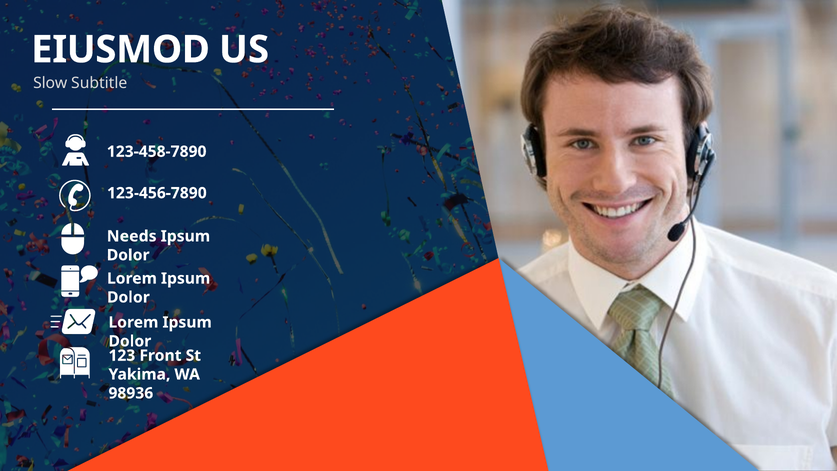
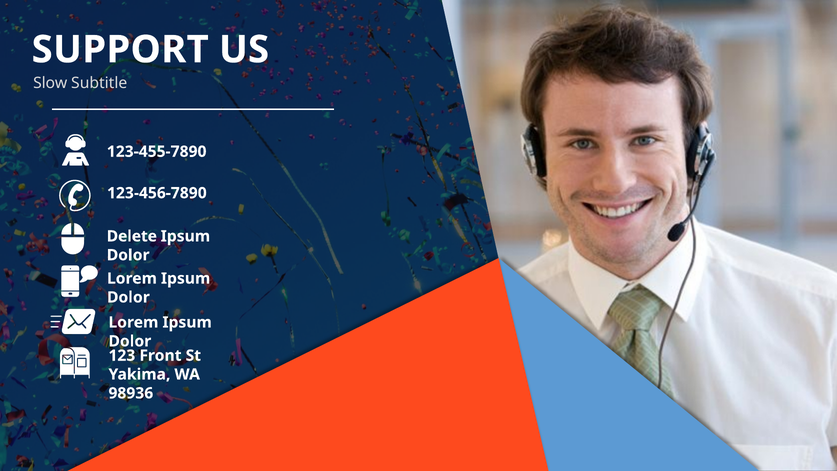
EIUSMOD: EIUSMOD -> SUPPORT (120, 50)
123-458-7890: 123-458-7890 -> 123-455-7890 (157, 152)
Needs: Needs -> Delete (132, 236)
